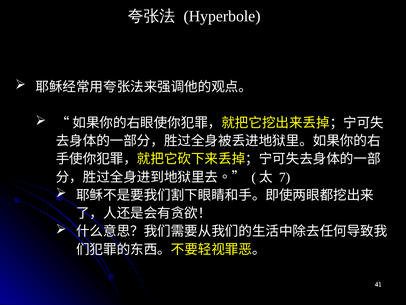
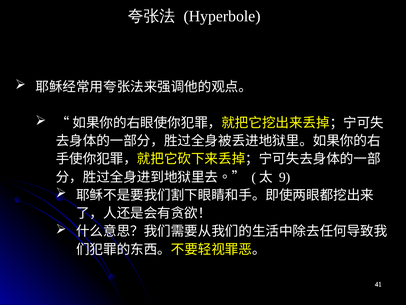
7: 7 -> 9 (285, 177)
